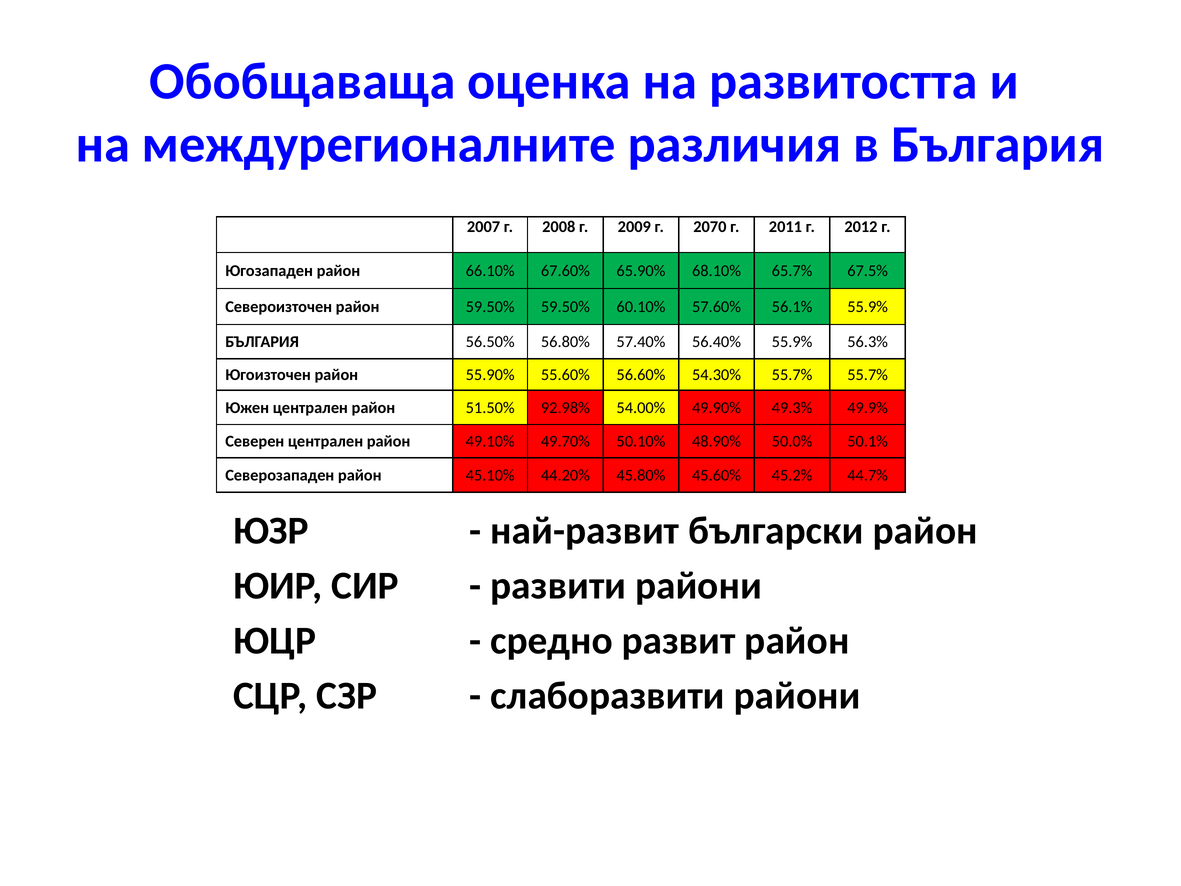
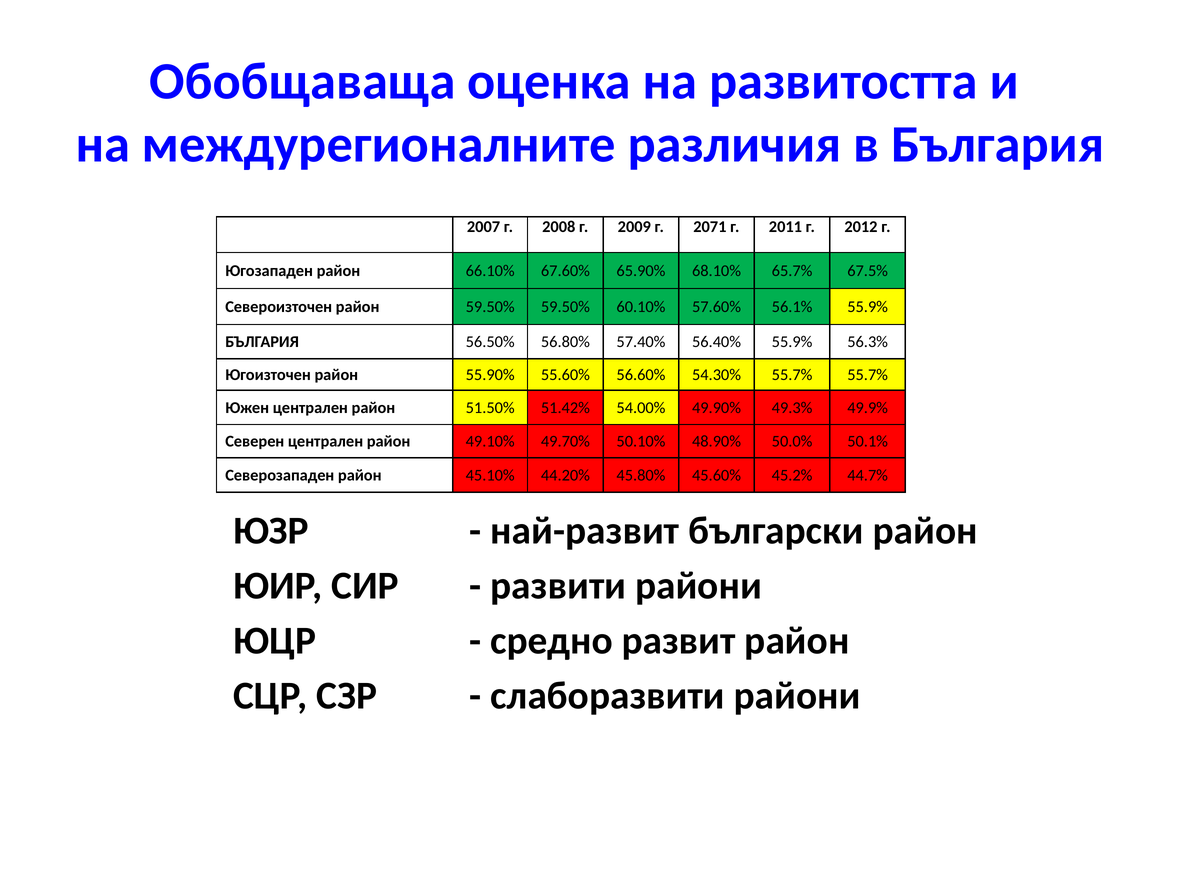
2070: 2070 -> 2071 (710, 227)
92.98%: 92.98% -> 51.42% (565, 407)
